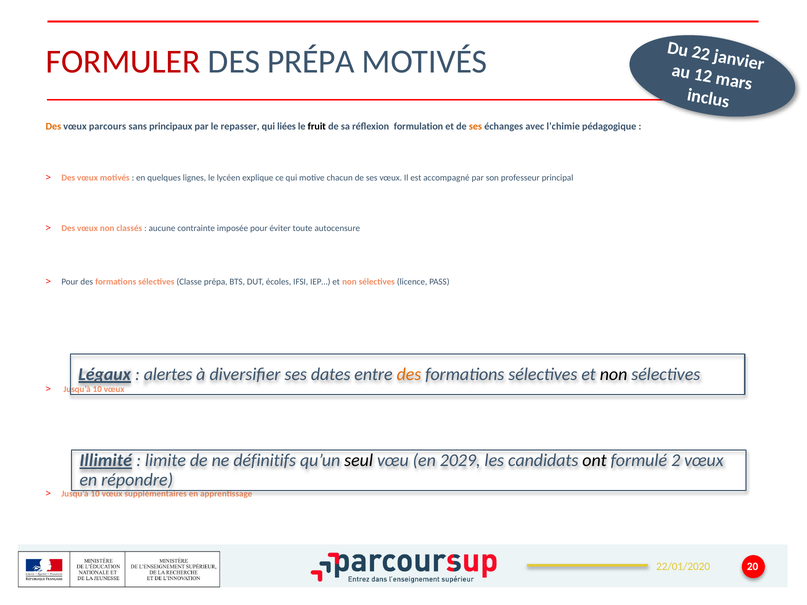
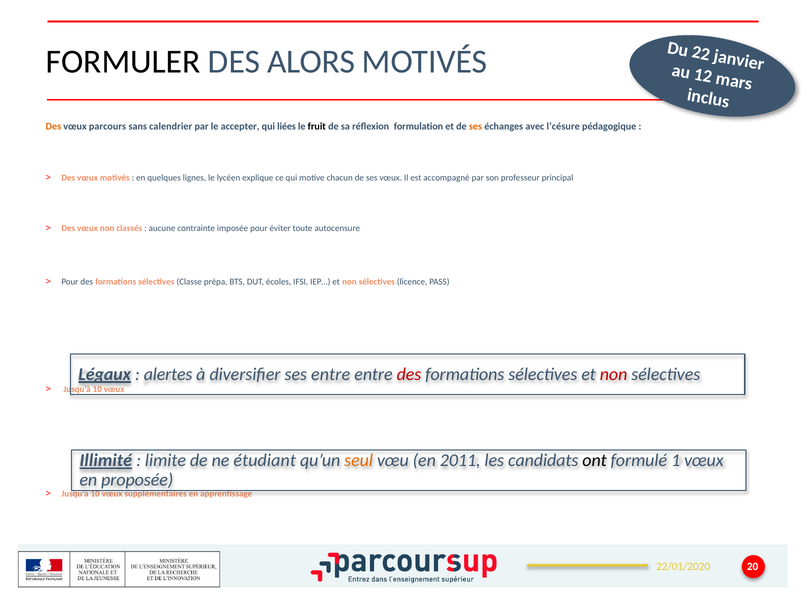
FORMULER colour: red -> black (123, 62)
DES PRÉPA: PRÉPA -> ALORS (311, 62)
principaux: principaux -> calendrier (171, 126)
repasser: repasser -> accepter (240, 126)
l’chimie: l’chimie -> l’césure (563, 126)
ses dates: dates -> entre (331, 374)
des colour: orange -> red (409, 374)
non colour: black -> red (614, 374)
définitifs: définitifs -> étudiant (265, 461)
seul colour: black -> orange (359, 461)
2029: 2029 -> 2011 (460, 461)
2: 2 -> 1 (676, 461)
répondre: répondre -> proposée (137, 480)
